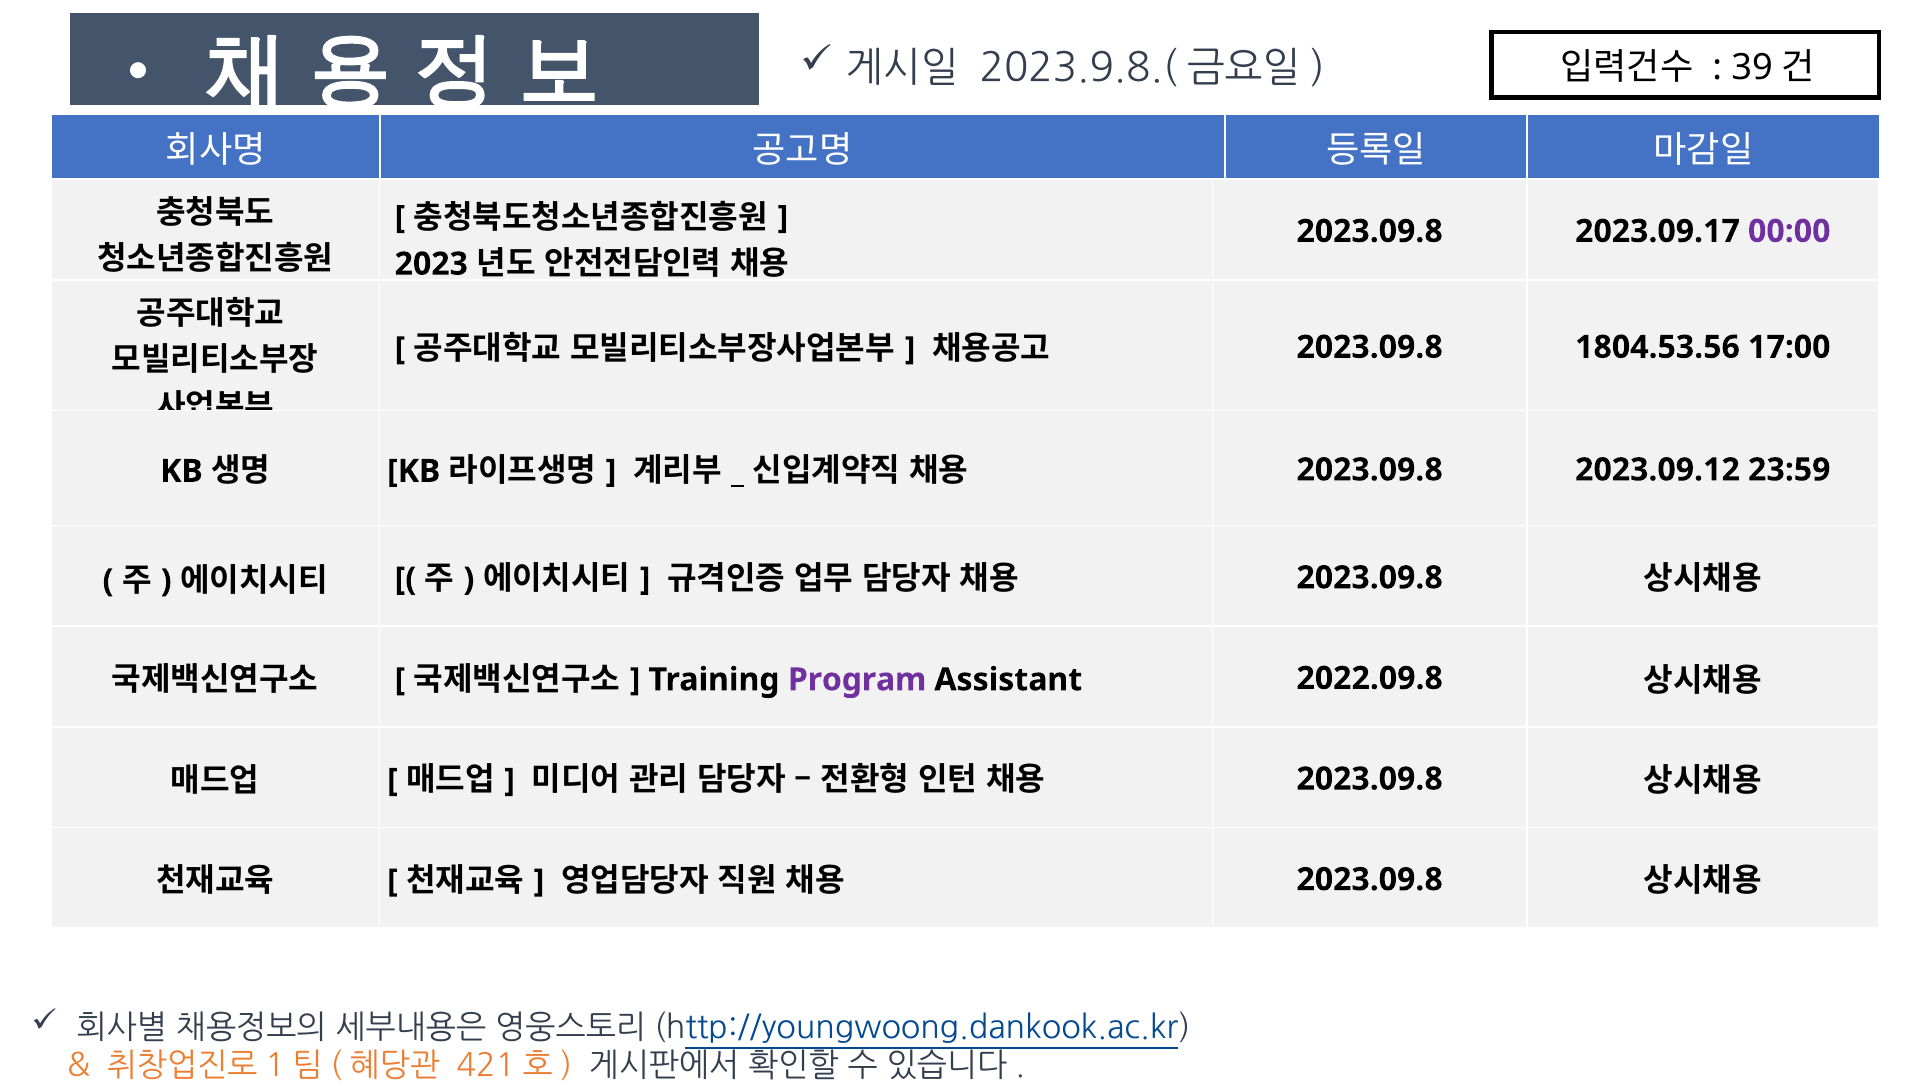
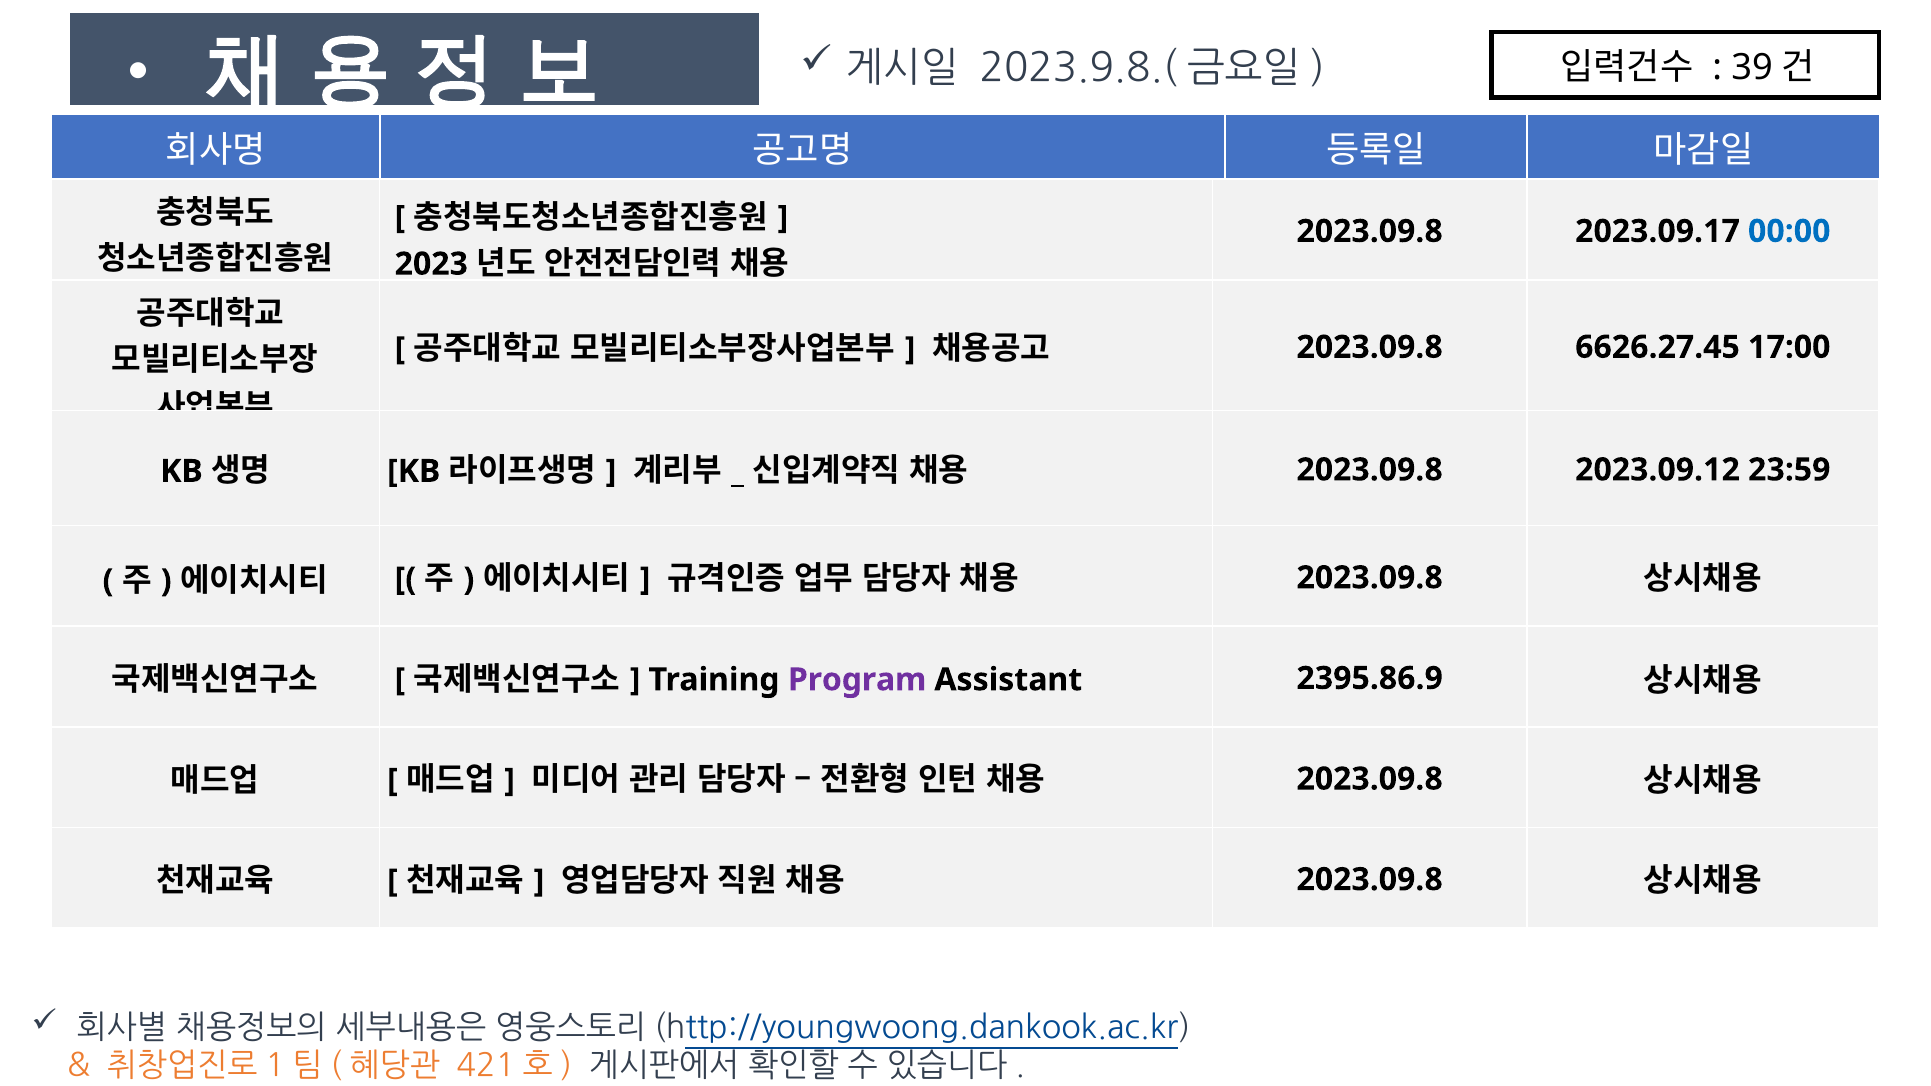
00:00 colour: purple -> blue (1789, 231)
1804.53.56: 1804.53.56 -> 6626.27.45 (1658, 347)
2022.09.8: 2022.09.8 -> 2395.86.9 (1370, 678)
